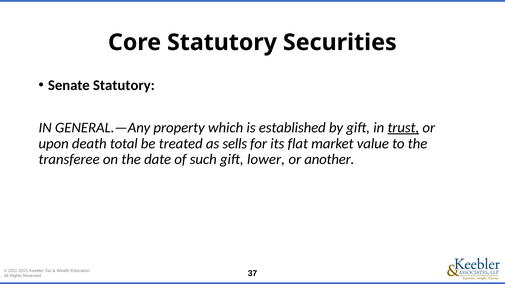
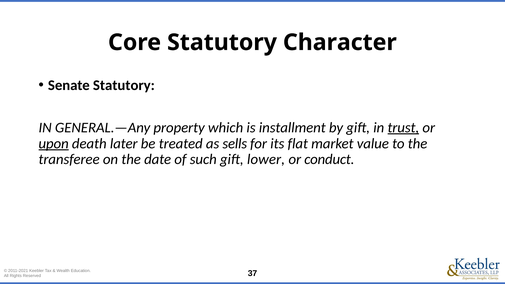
Securities: Securities -> Character (340, 42)
established: established -> installment (292, 128)
upon underline: none -> present (54, 144)
total: total -> later (124, 144)
another: another -> conduct (329, 159)
